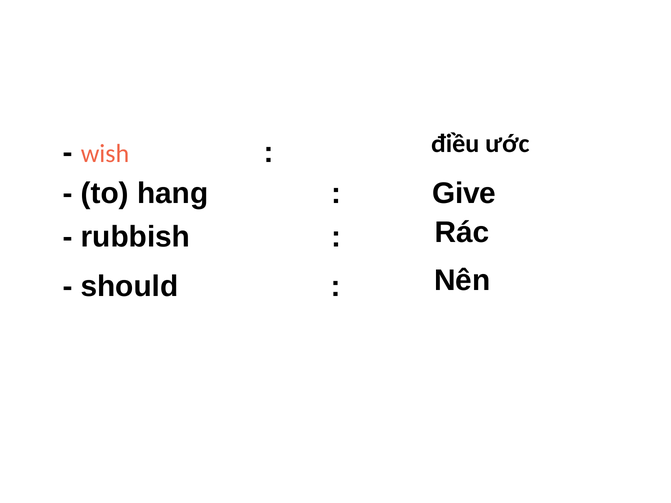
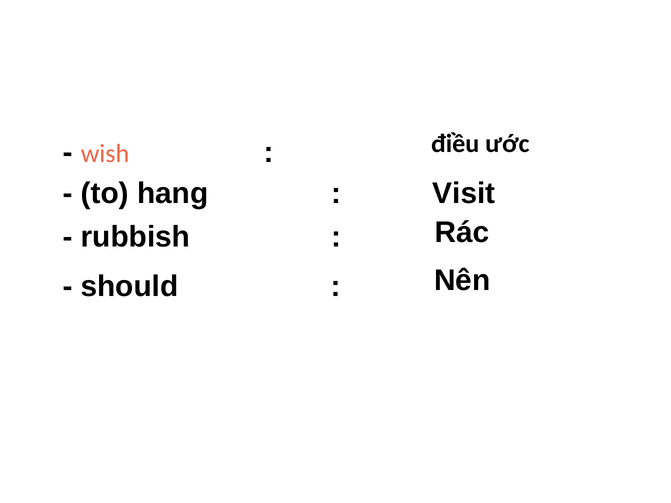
Give: Give -> Visit (464, 193)
